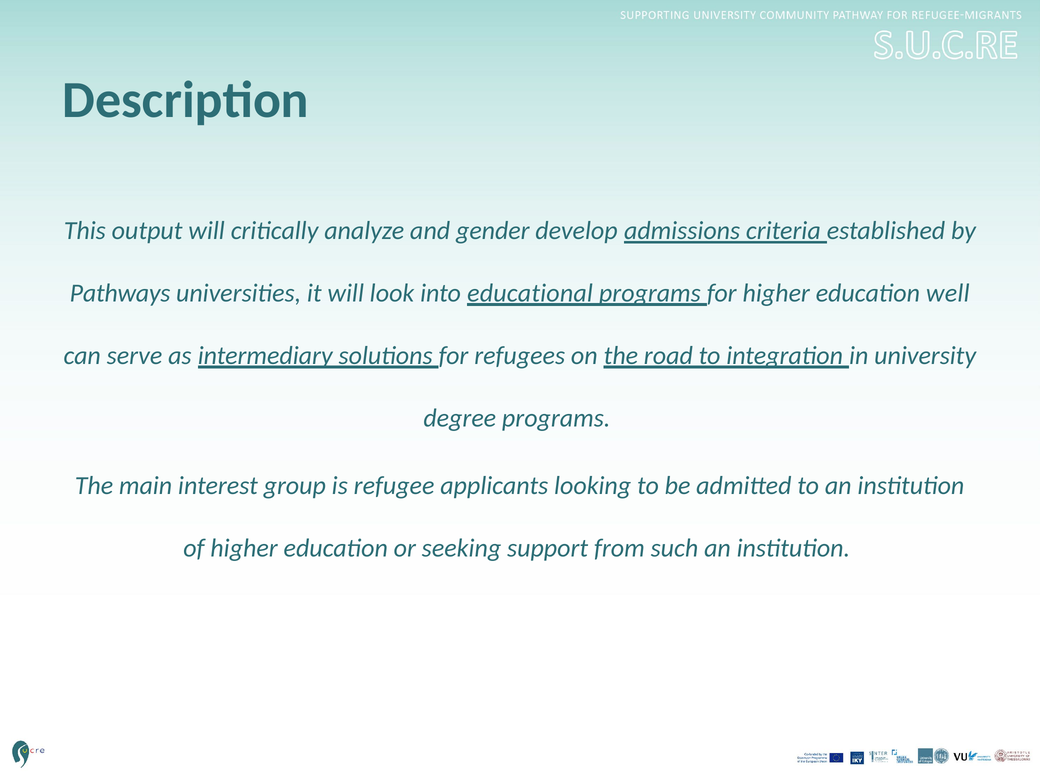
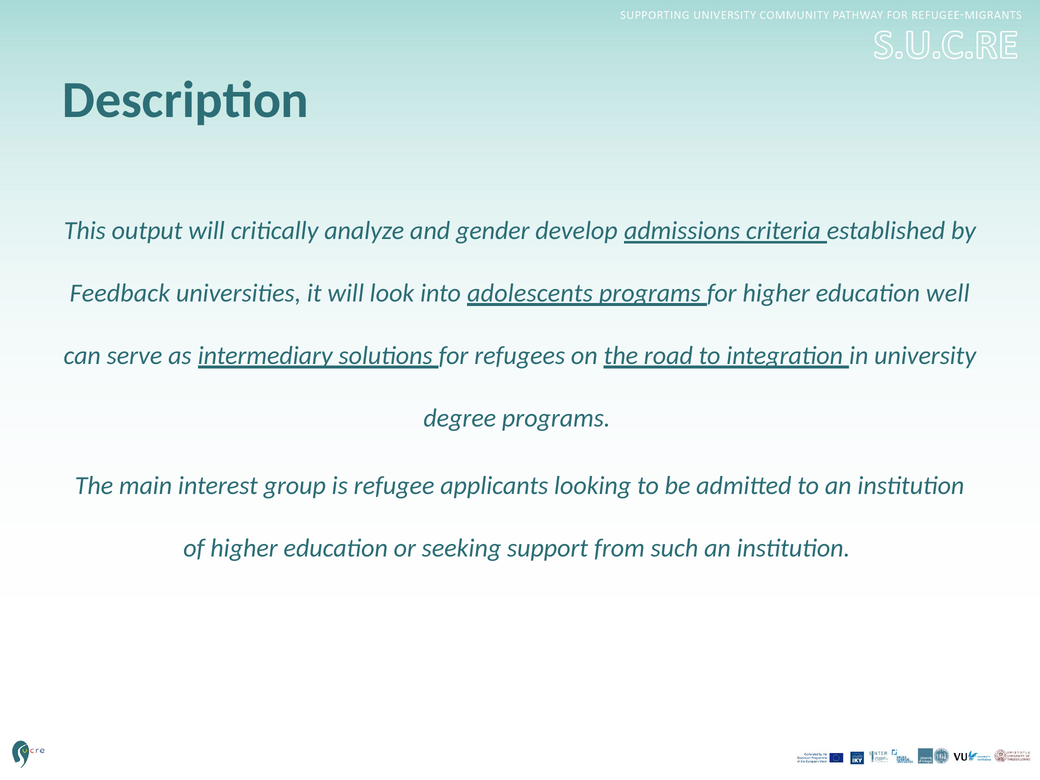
Pathways: Pathways -> Feedback (120, 293)
educational: educational -> adolescents (530, 293)
